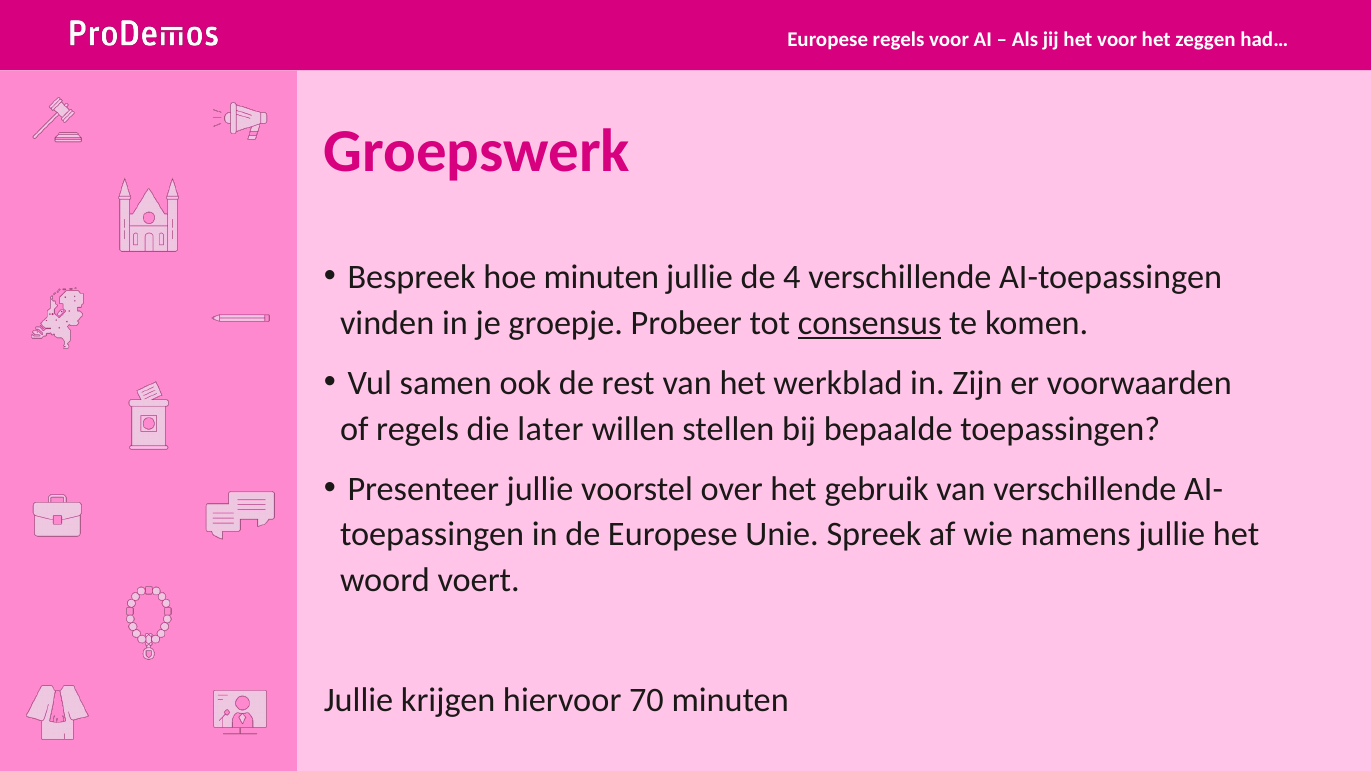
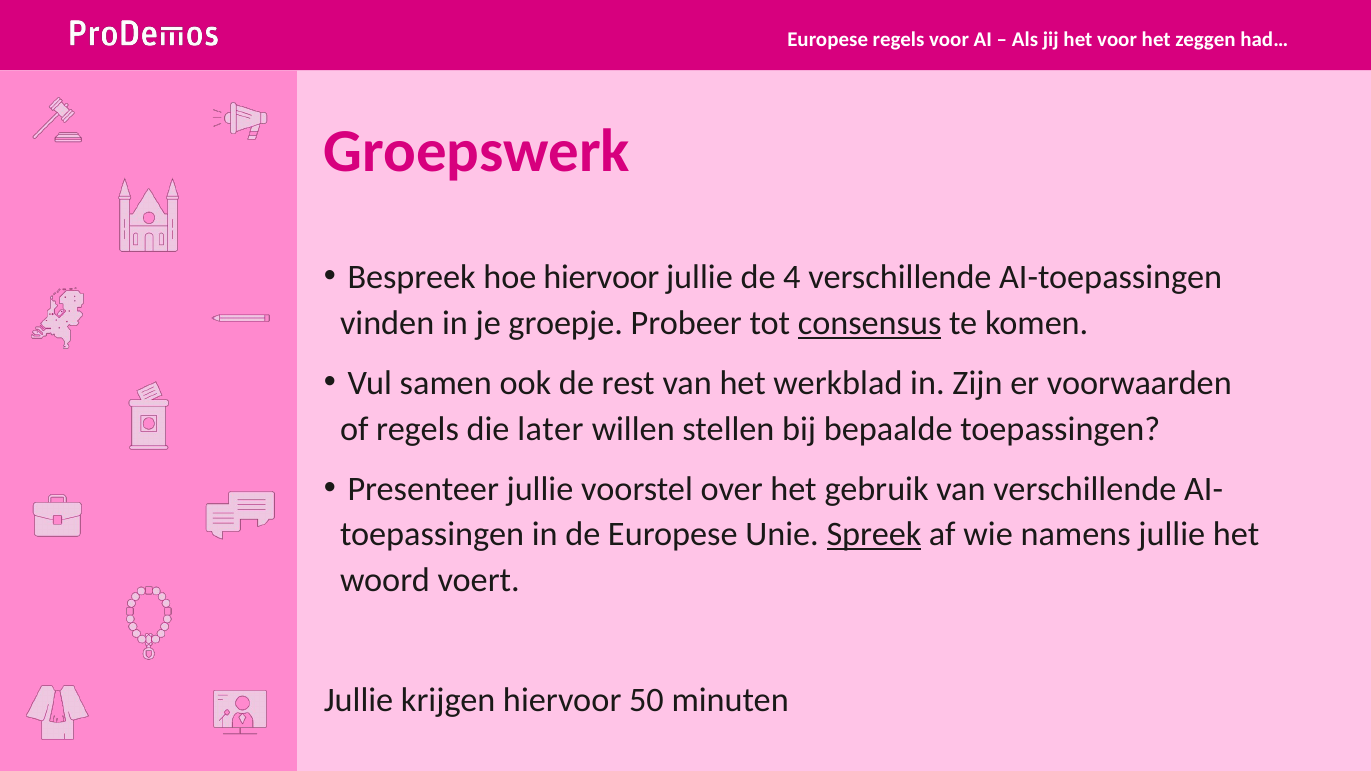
hoe minuten: minuten -> hiervoor (601, 277)
Spreek underline: none -> present (874, 535)
70: 70 -> 50 (646, 700)
